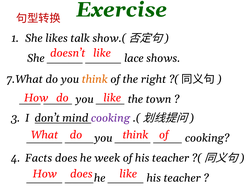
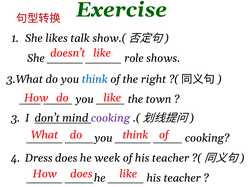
lace: lace -> role (134, 58)
7.What: 7.What -> 3.What (25, 79)
think colour: orange -> blue (95, 79)
Facts: Facts -> Dress (39, 158)
